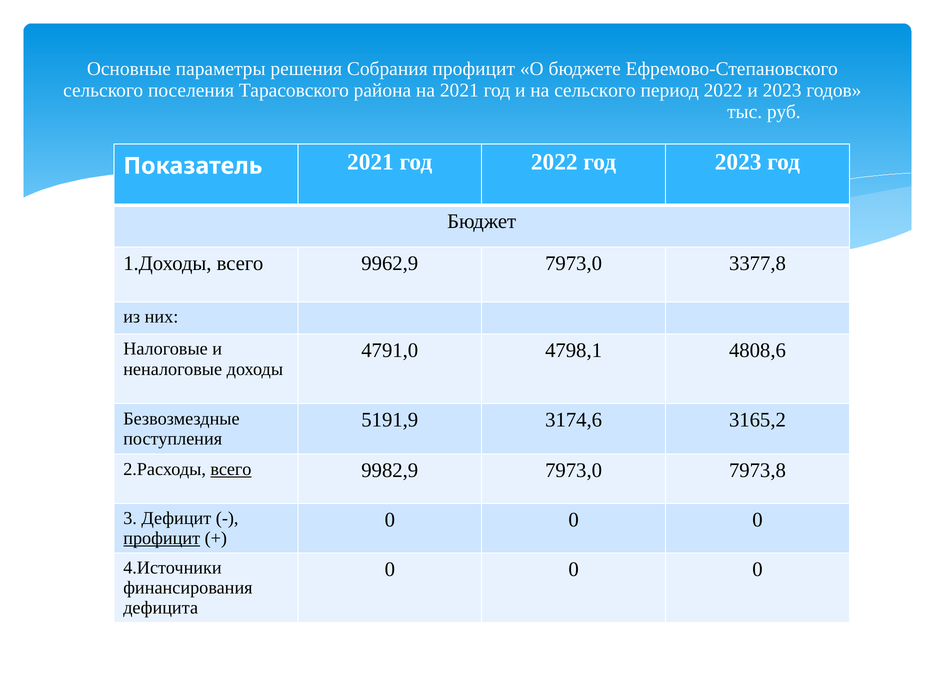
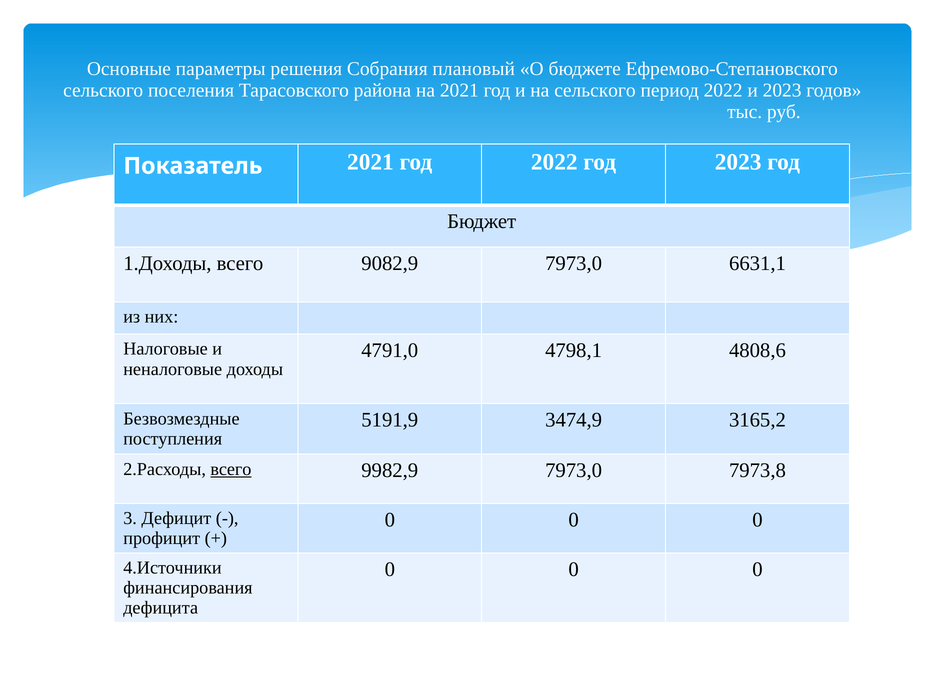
Собрания профицит: профицит -> плановый (474, 69)
9962,9: 9962,9 -> 9082,9 (390, 264)
3377,8: 3377,8 -> 6631,1 (758, 264)
3174,6: 3174,6 -> 3474,9 (574, 420)
профицит underline: present -> none (162, 539)
